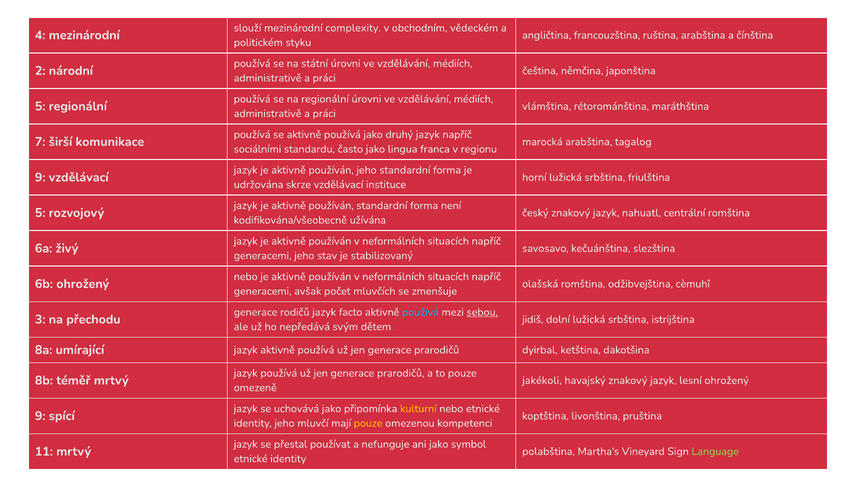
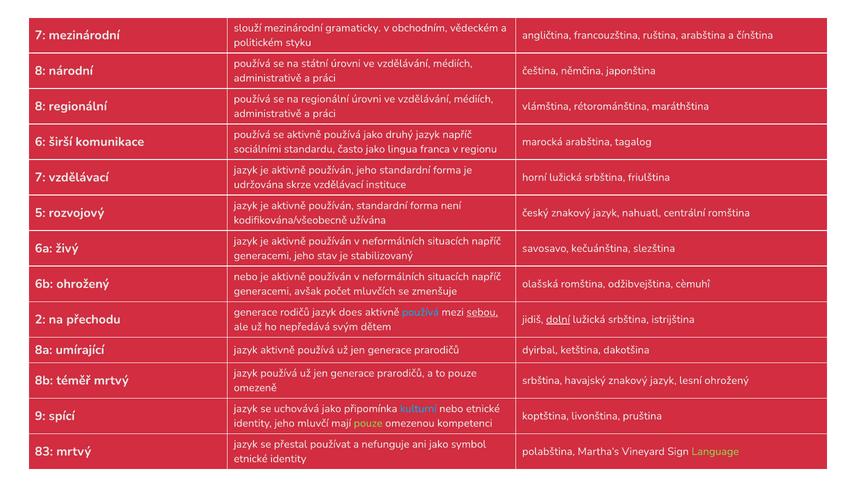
complexity: complexity -> gramaticky (353, 28)
4: 4 -> 7 (40, 35)
2: 2 -> 8 (40, 71)
5: 5 -> 8 (40, 106)
7: 7 -> 6 (40, 142)
9: 9 -> 7 (40, 177)
facto: facto -> does (351, 312)
3: 3 -> 2 (40, 320)
dolní underline: none -> present (558, 320)
jakékoli: jakékoli -> srbština (542, 381)
kulturní colour: yellow -> light blue (418, 409)
pouze colour: yellow -> light green (368, 424)
11: 11 -> 83 (44, 452)
